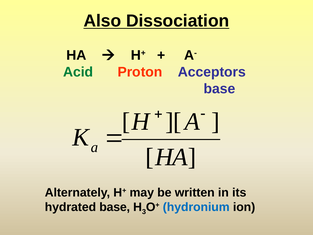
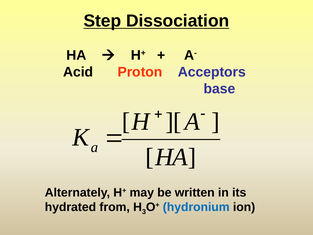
Also: Also -> Step (102, 21)
Acid colour: green -> black (78, 72)
hydrated base: base -> from (115, 207)
